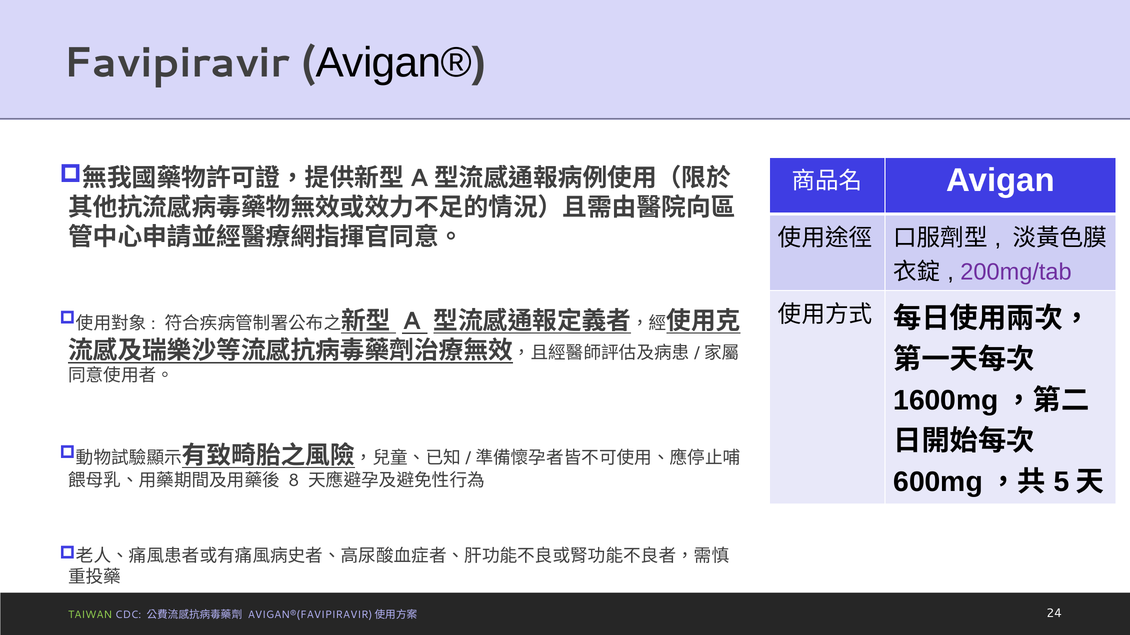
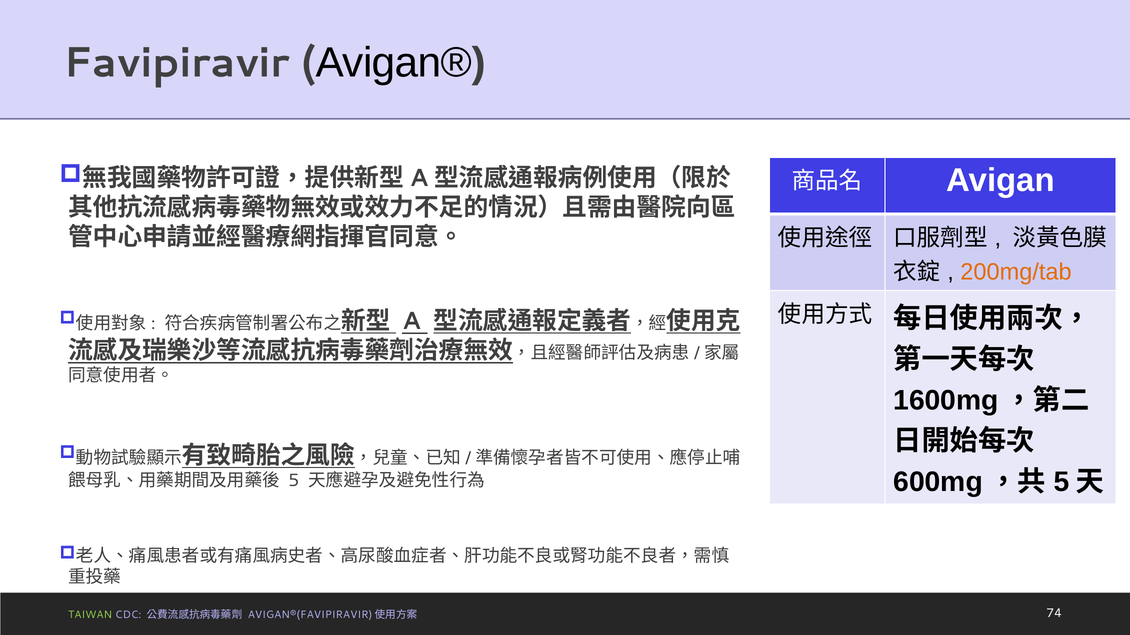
200mg/tab colour: purple -> orange (1016, 272)
8: 8 -> 5 (294, 481)
24: 24 -> 74 (1054, 614)
